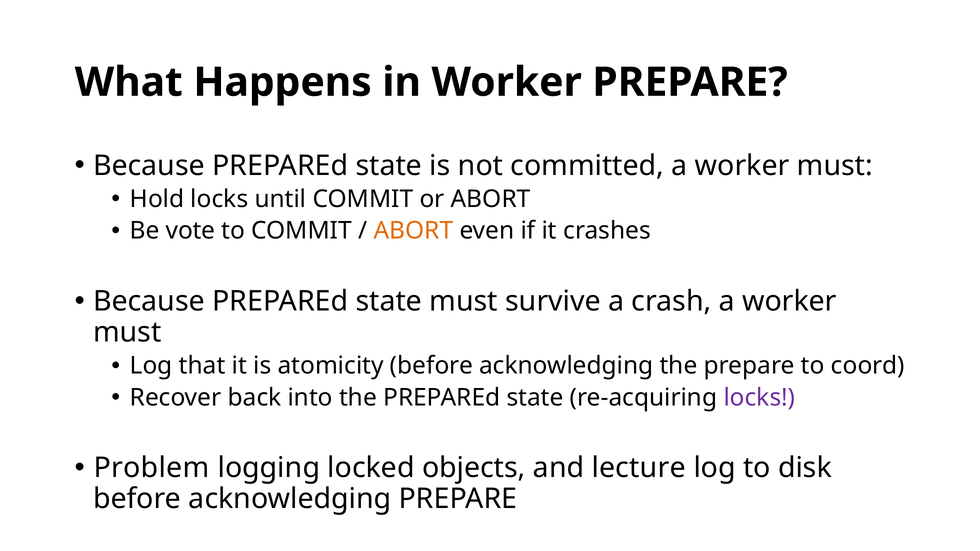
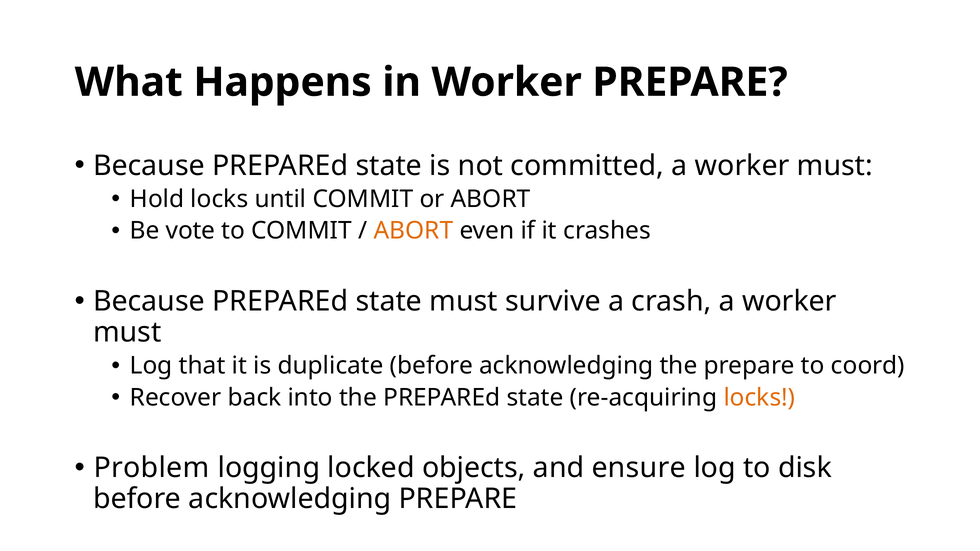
atomicity: atomicity -> duplicate (331, 366)
locks colour: purple -> orange (759, 398)
lecture: lecture -> ensure (639, 468)
